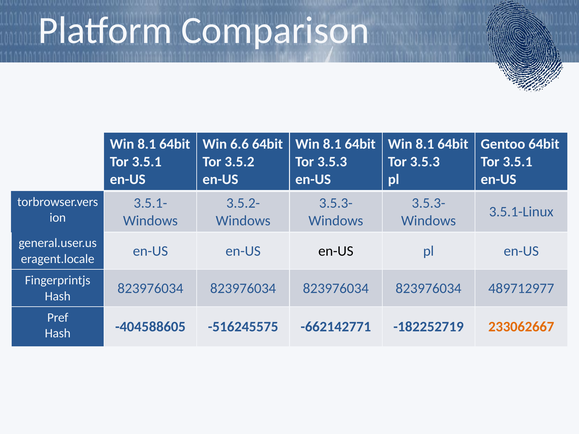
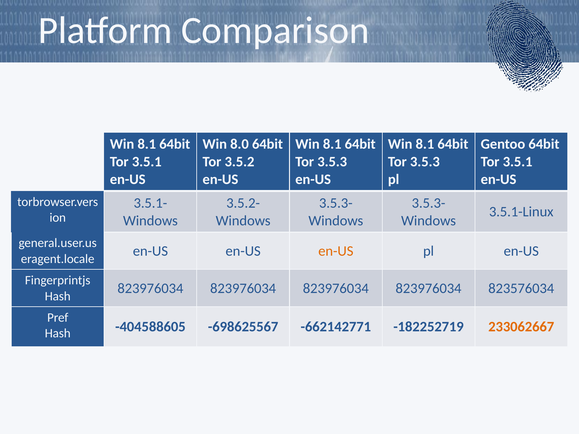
6.6: 6.6 -> 8.0 (239, 144)
en-US colour: black -> orange (336, 251)
489712977: 489712977 -> 823576034 (521, 288)
-516245575: -516245575 -> -698625567 (243, 327)
